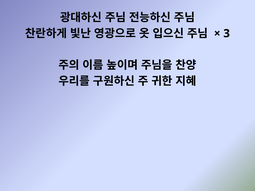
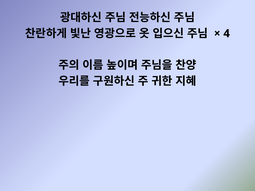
3: 3 -> 4 (227, 34)
